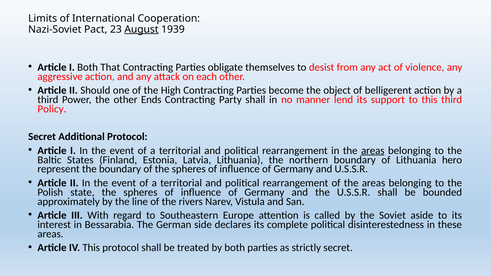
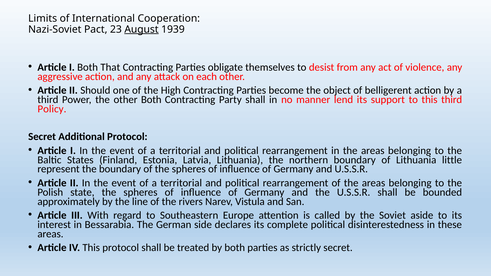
other Ends: Ends -> Both (151, 100)
areas underline: present -> none (373, 151)
hero: hero -> little (452, 160)
